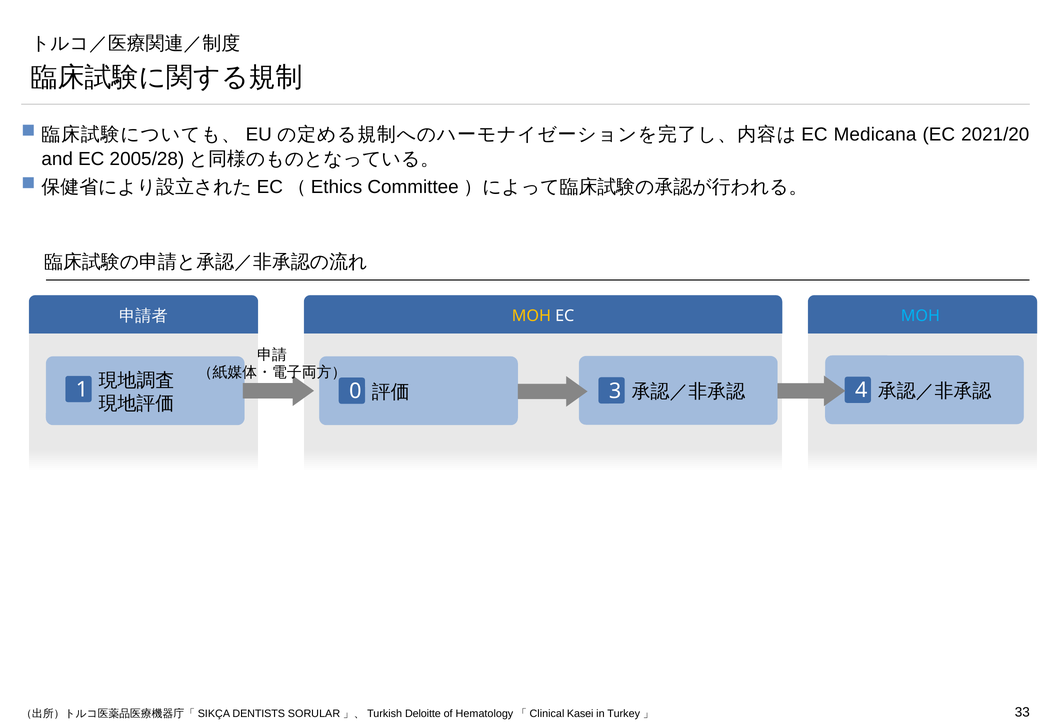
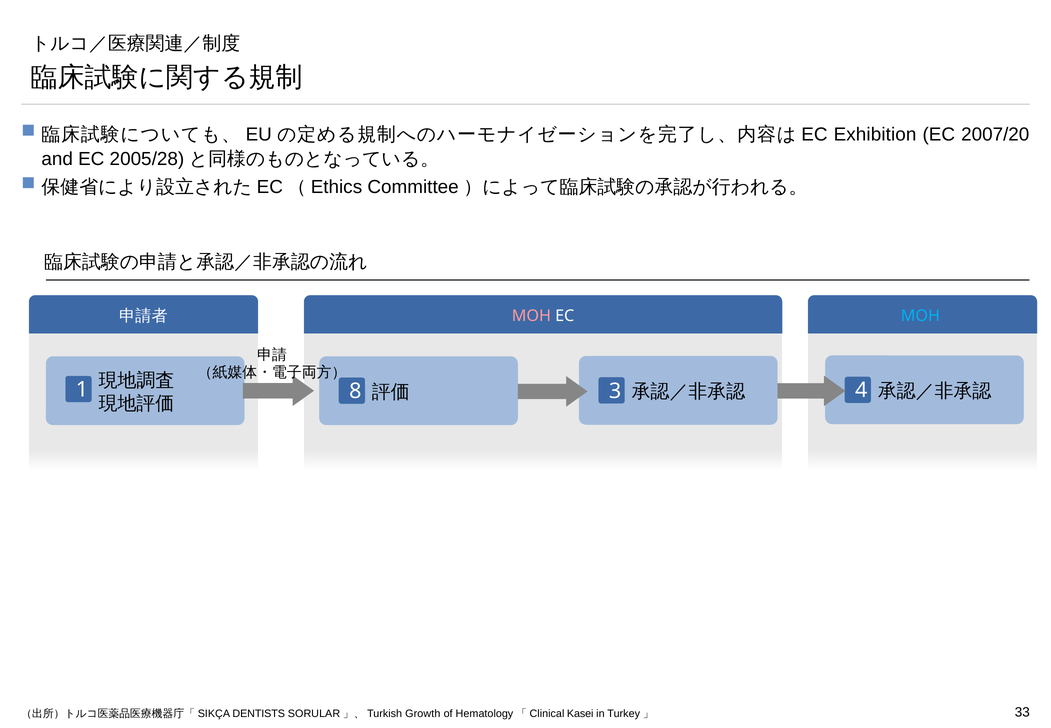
Medicana: Medicana -> Exhibition (875, 134)
2021/20: 2021/20 -> 2007/20 (995, 134)
MOH colour: yellow -> pink (531, 316)
0: 0 -> 8 (355, 391)
Deloitte: Deloitte -> Growth (423, 713)
